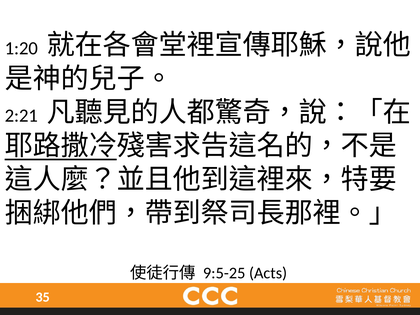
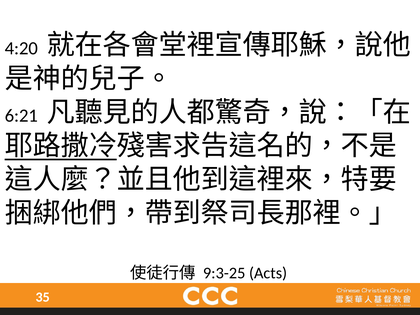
1:20: 1:20 -> 4:20 (21, 48)
2:21: 2:21 -> 6:21 (21, 116)
9:5-25: 9:5-25 -> 9:3-25 (224, 273)
